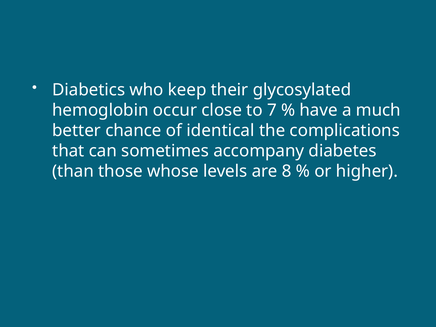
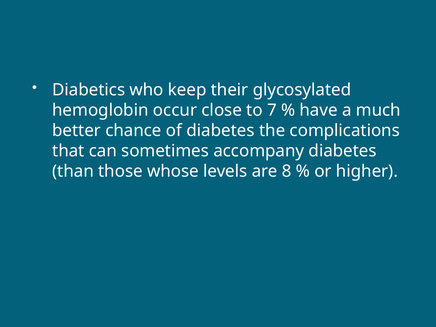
of identical: identical -> diabetes (221, 131)
